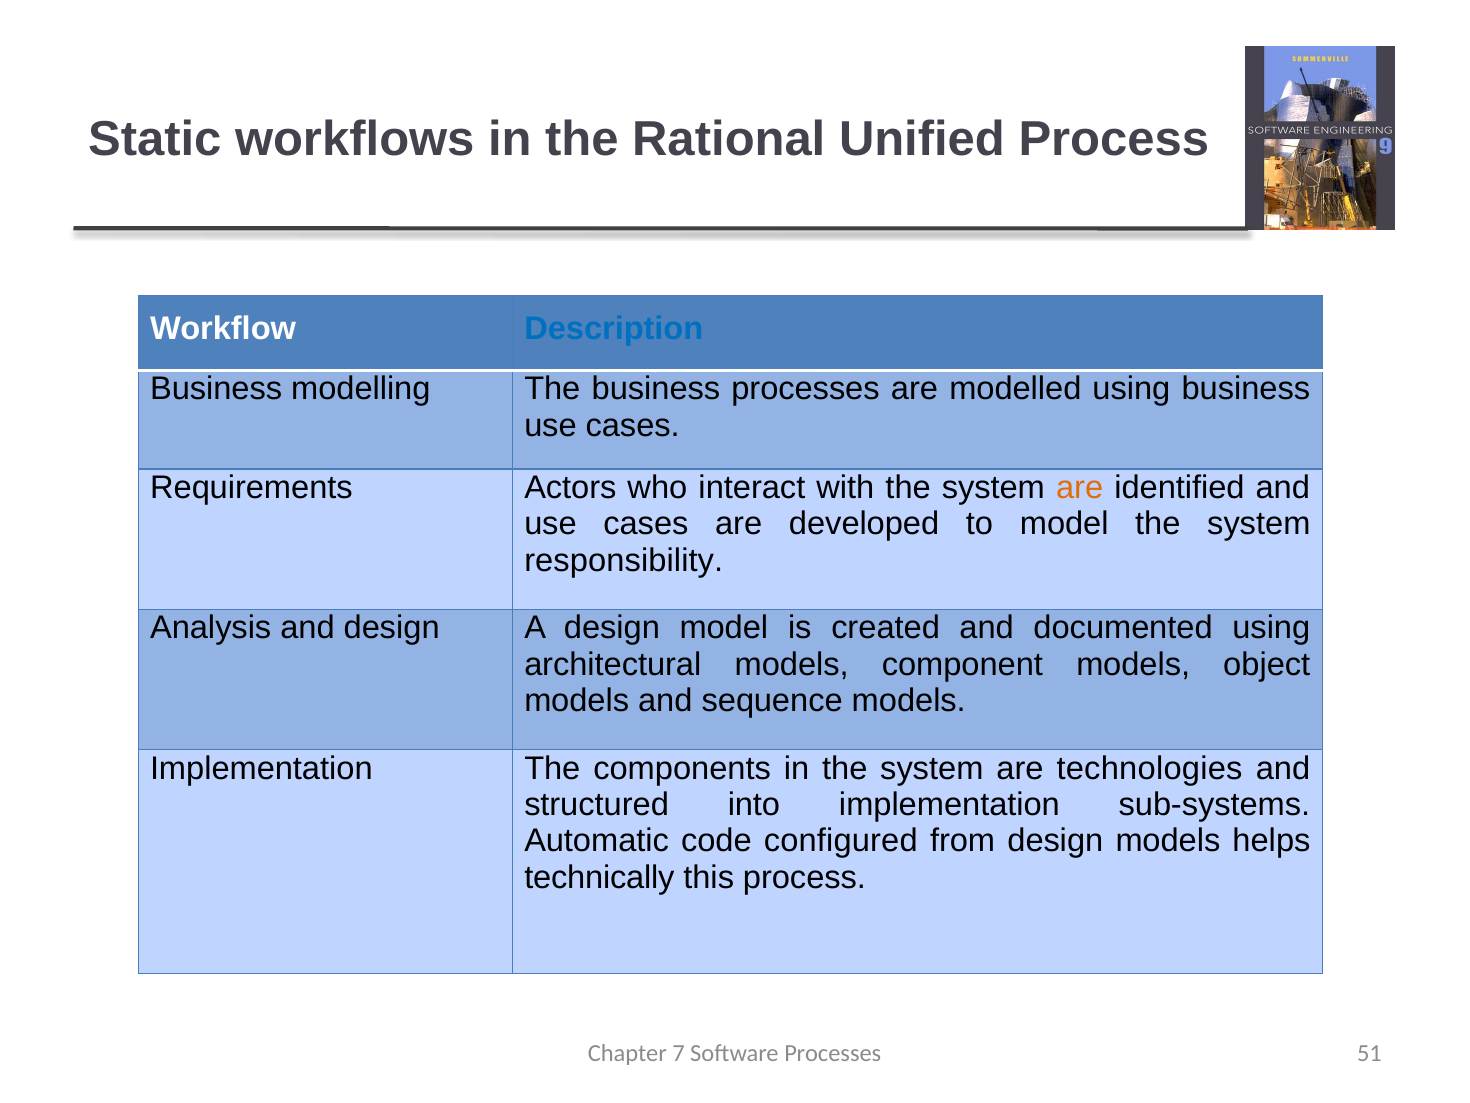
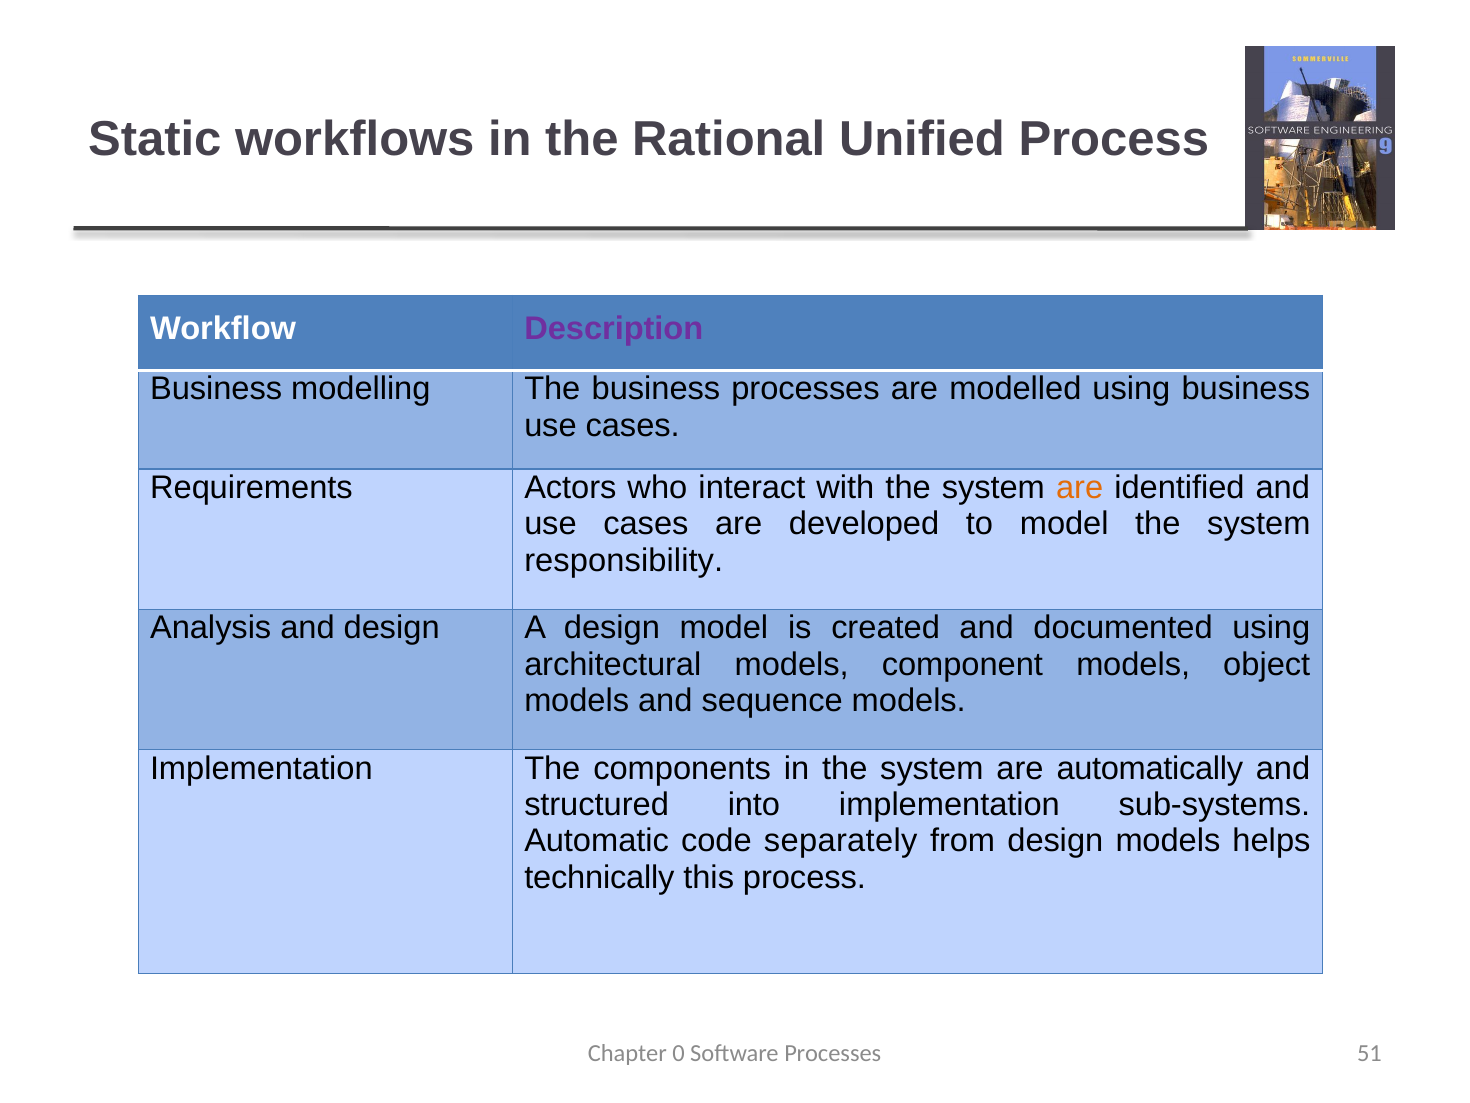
Description colour: blue -> purple (614, 329)
technologies: technologies -> automatically (1150, 768)
configured: configured -> separately (841, 841)
7: 7 -> 0 (679, 1053)
